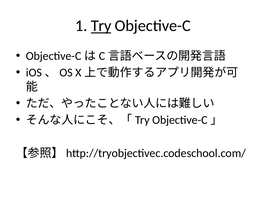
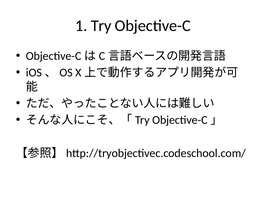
Try underline: present -> none (101, 26)
